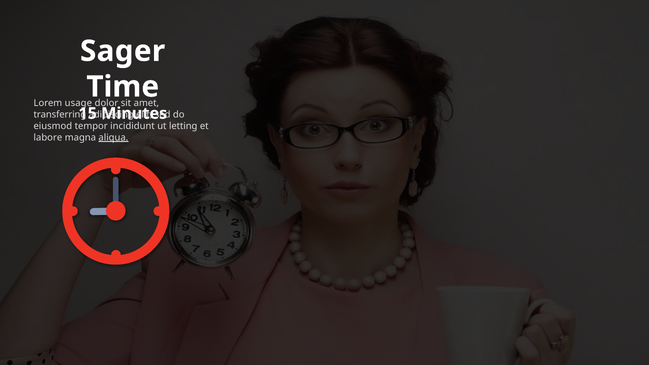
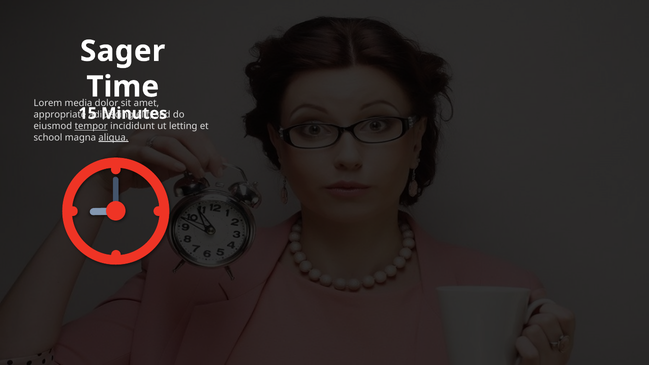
usage: usage -> media (78, 103)
transferring: transferring -> appropriate (60, 115)
tempor underline: none -> present (91, 126)
labore: labore -> school (48, 137)
